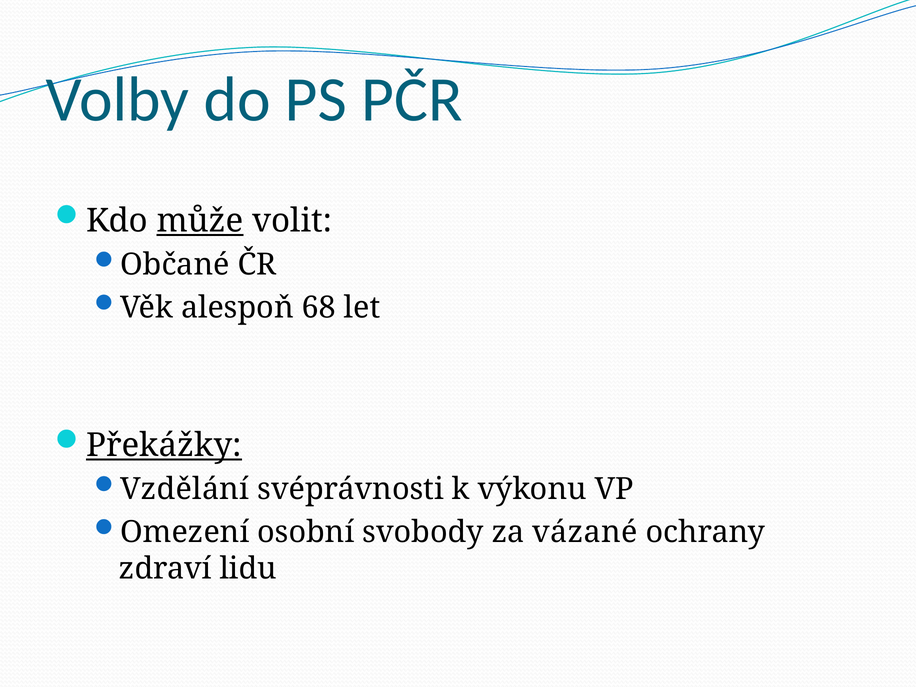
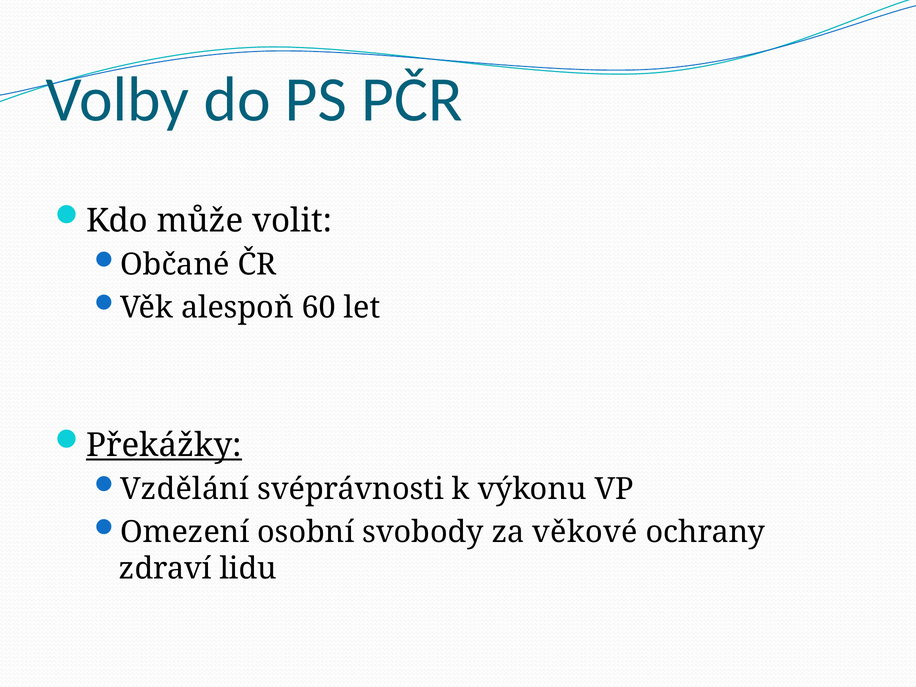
může underline: present -> none (200, 221)
68: 68 -> 60 (319, 307)
vázané: vázané -> věkové (585, 532)
